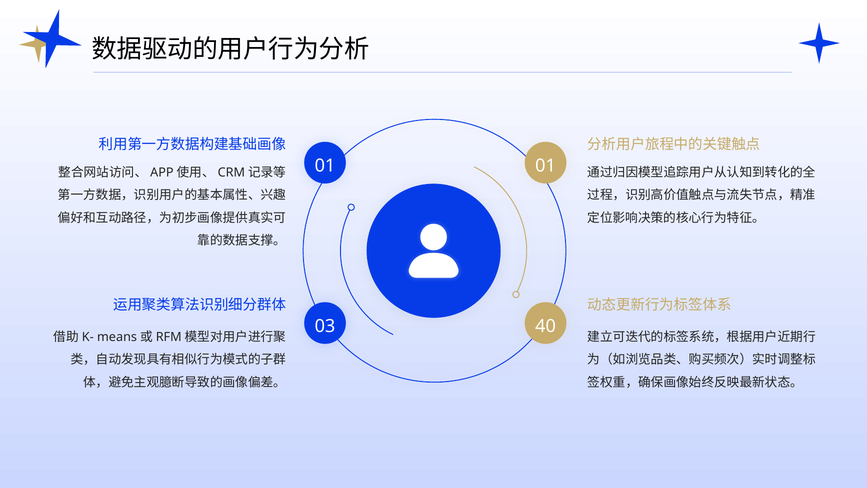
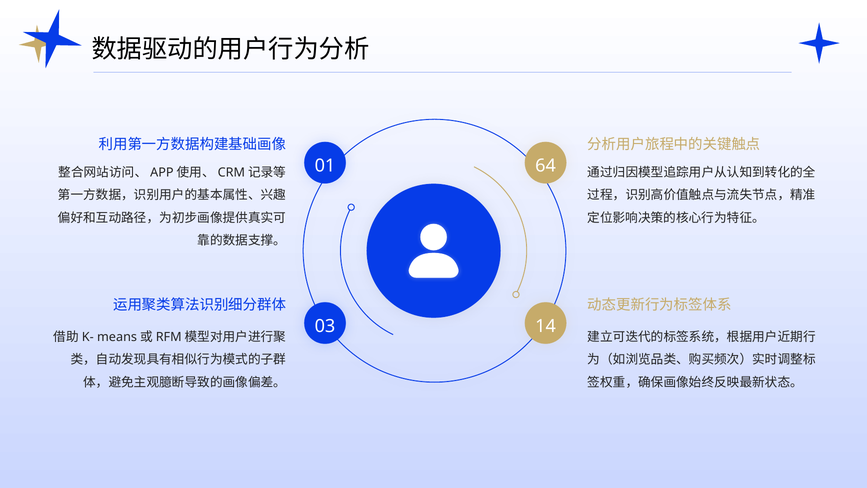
01 01: 01 -> 64 (546, 166)
40: 40 -> 14 (546, 326)
